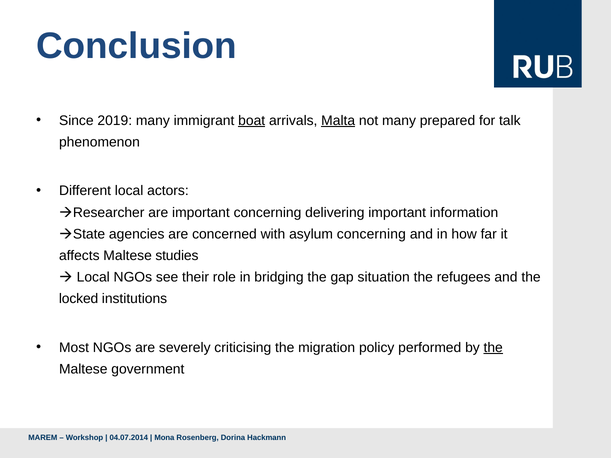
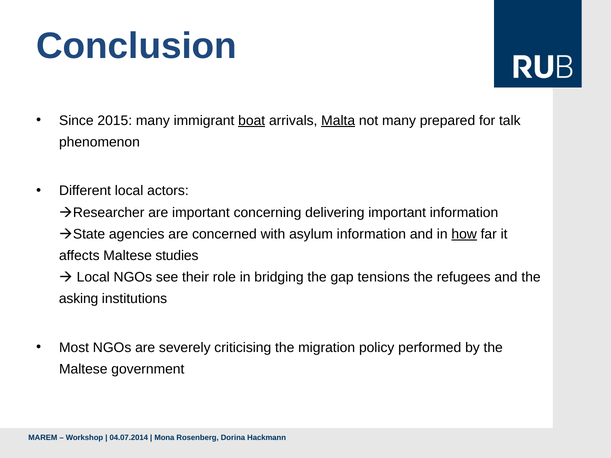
2019: 2019 -> 2015 (115, 121)
asylum concerning: concerning -> information (371, 234)
how underline: none -> present (464, 234)
situation: situation -> tensions (384, 277)
locked: locked -> asking (79, 299)
the underline: present -> none (493, 348)
